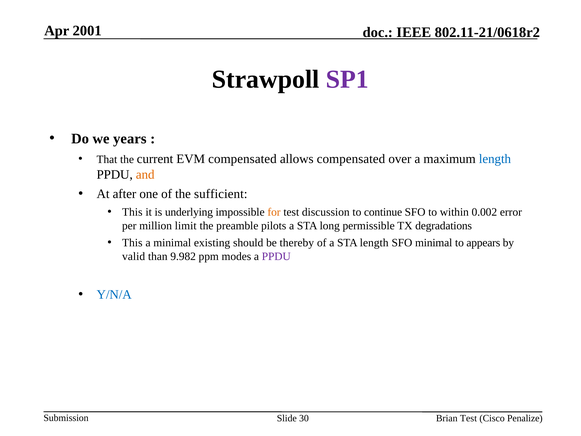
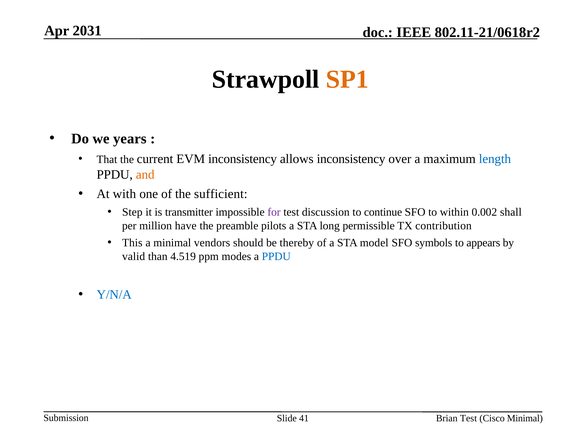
2001: 2001 -> 2031 (87, 31)
SP1 colour: purple -> orange (347, 79)
EVM compensated: compensated -> inconsistency (243, 159)
allows compensated: compensated -> inconsistency (351, 159)
after: after -> with (124, 194)
This: This -> Step (132, 212)
underlying: underlying -> transmitter (189, 212)
for colour: orange -> purple (274, 212)
error: error -> shall (511, 212)
limit: limit -> have (186, 226)
degradations: degradations -> contribution (444, 226)
existing: existing -> vendors (212, 243)
STA length: length -> model (374, 243)
SFO minimal: minimal -> symbols (434, 243)
9.982: 9.982 -> 4.519 (183, 256)
PPDU colour: purple -> blue (276, 256)
30: 30 -> 41 (304, 418)
Cisco Penalize: Penalize -> Minimal (525, 418)
